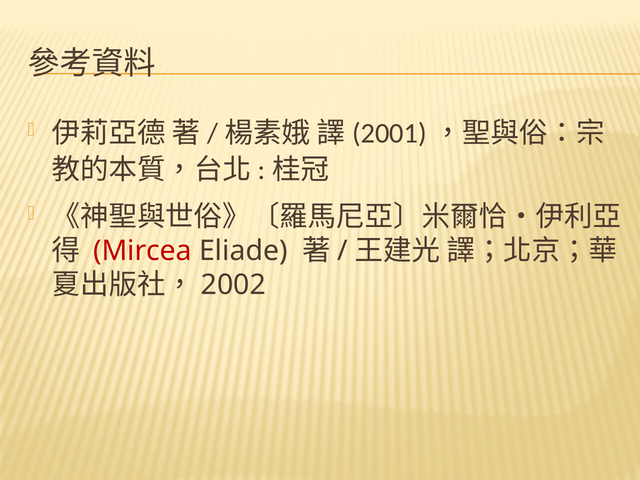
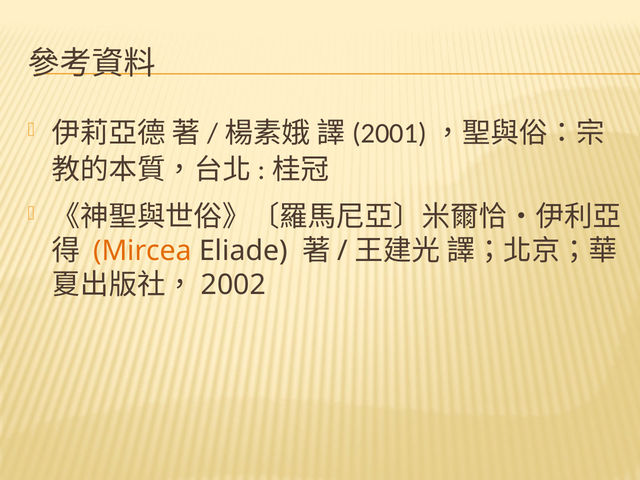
Mircea colour: red -> orange (143, 251)
